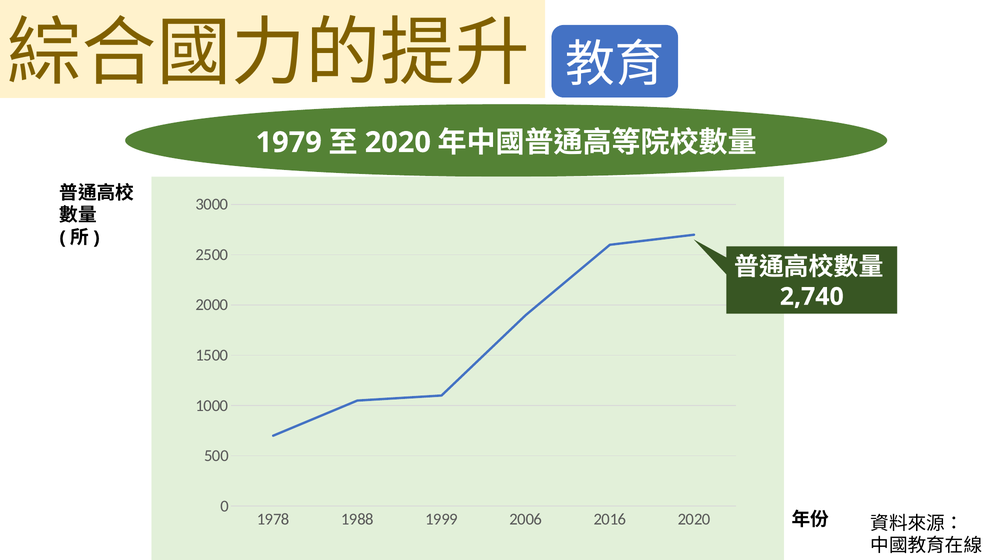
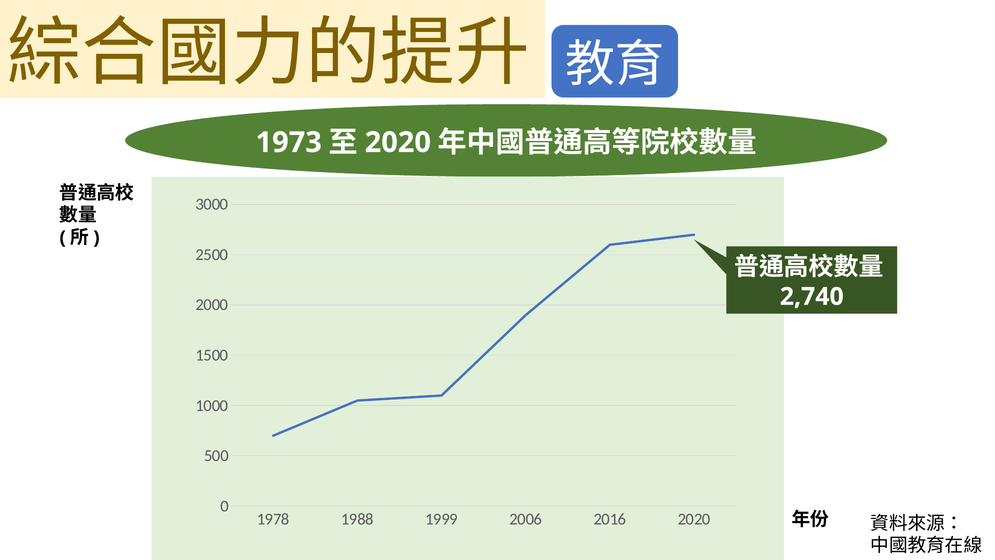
1979: 1979 -> 1973 (289, 142)
